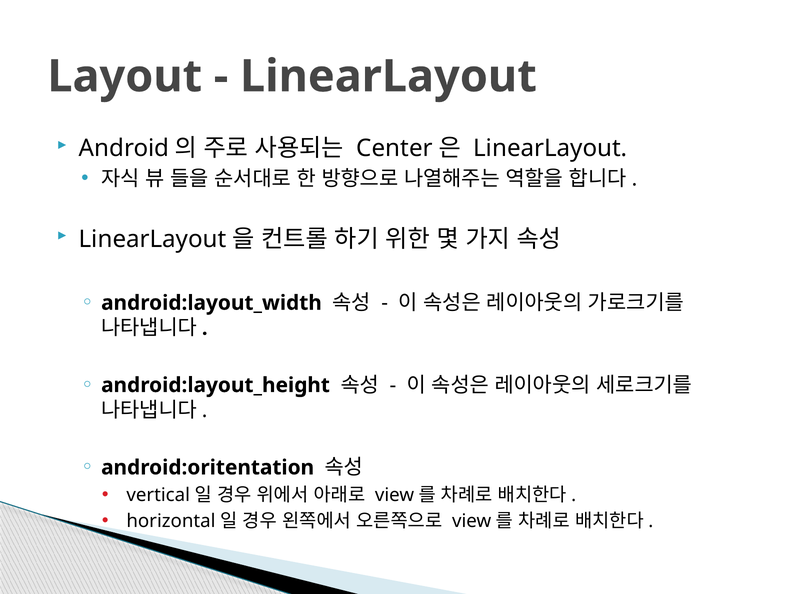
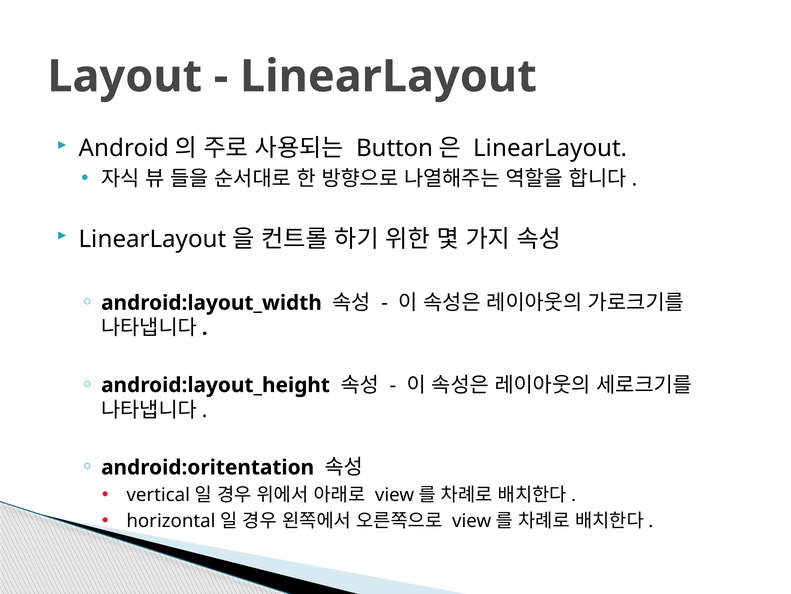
Center: Center -> Button (395, 148)
